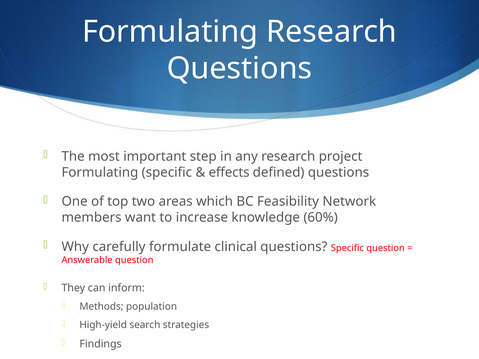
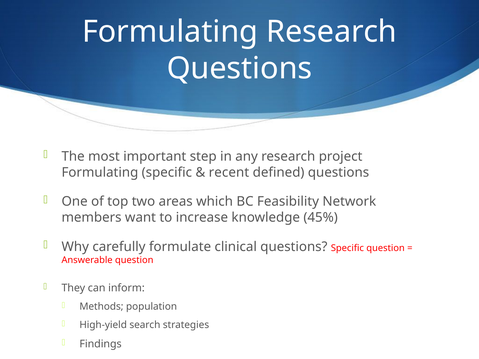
effects: effects -> recent (229, 172)
60%: 60% -> 45% (321, 218)
